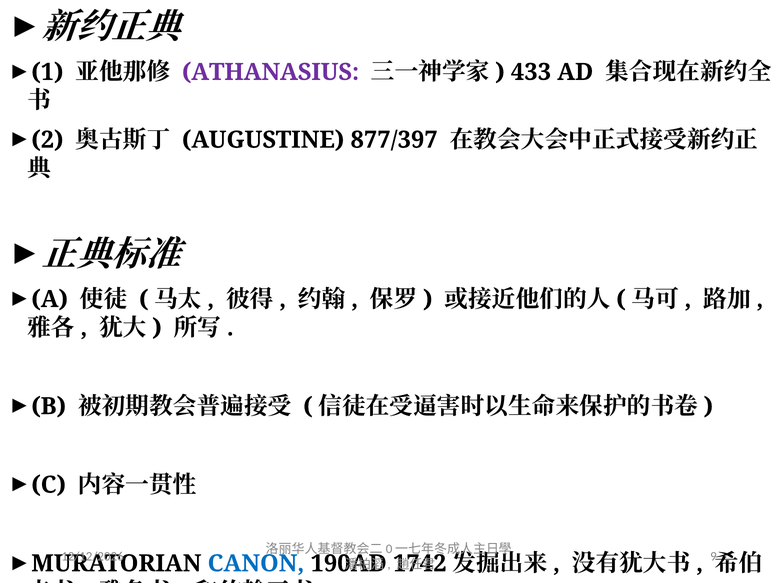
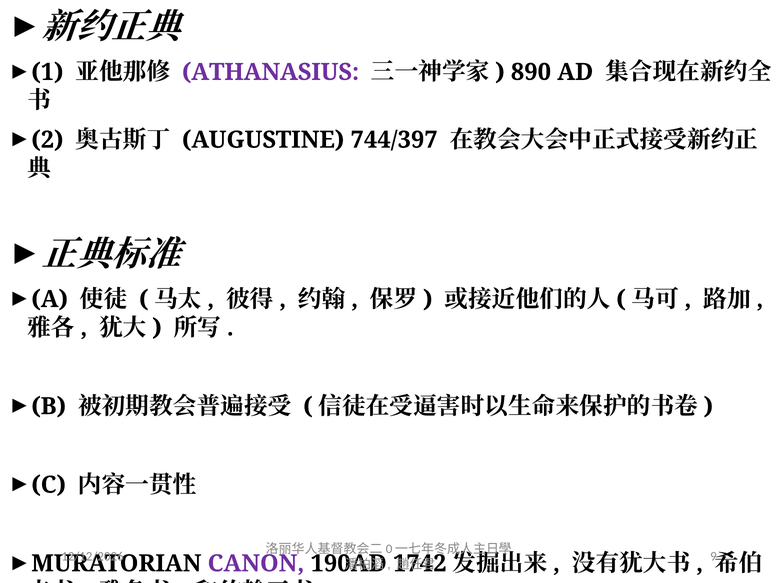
433: 433 -> 890 (531, 72)
877/397: 877/397 -> 744/397 (394, 140)
CANON colour: blue -> purple (256, 564)
